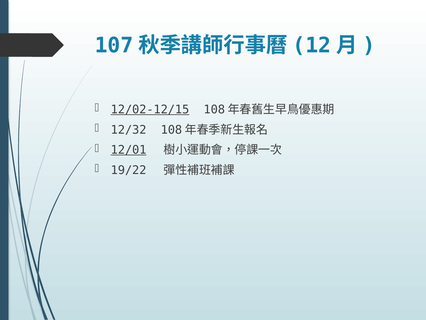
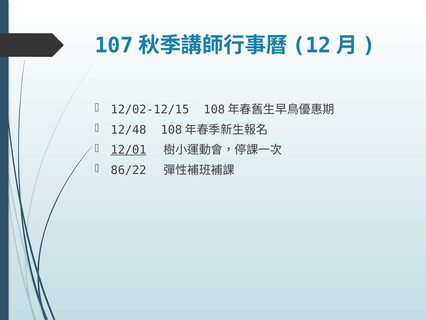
12/02-12/15 underline: present -> none (150, 109)
12/32: 12/32 -> 12/48 (129, 130)
19/22: 19/22 -> 86/22 (129, 170)
